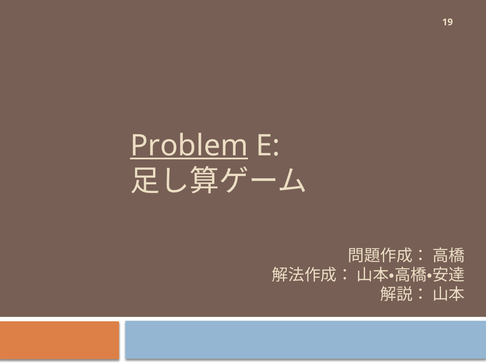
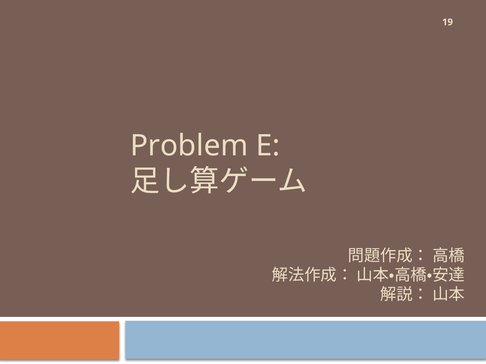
Problem underline: present -> none (189, 146)
